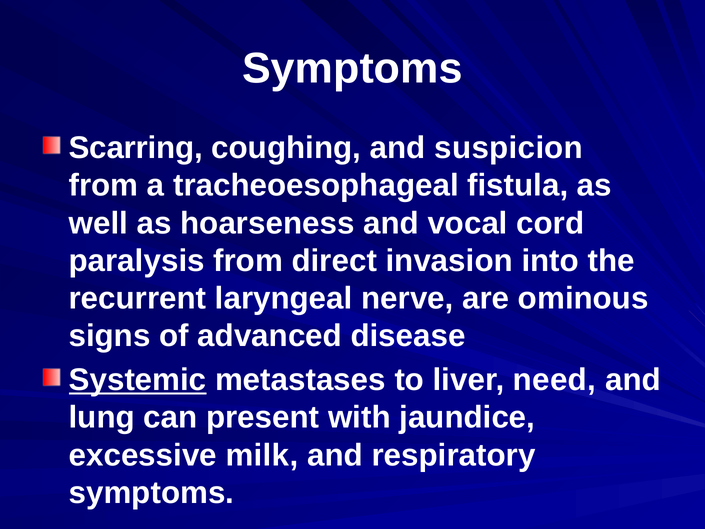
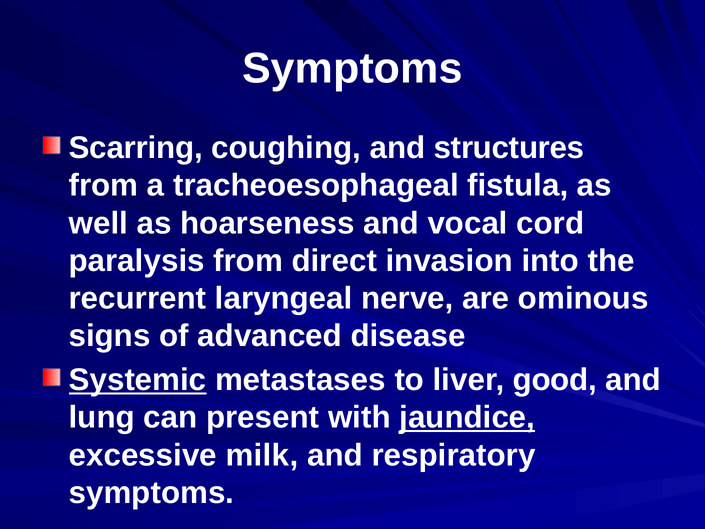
suspicion: suspicion -> structures (509, 148)
need: need -> good (555, 380)
jaundice underline: none -> present (467, 417)
